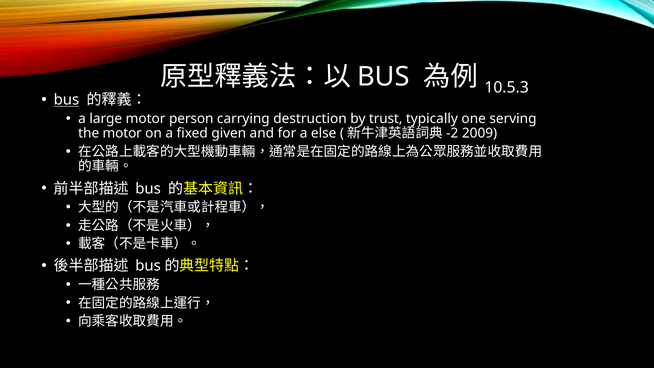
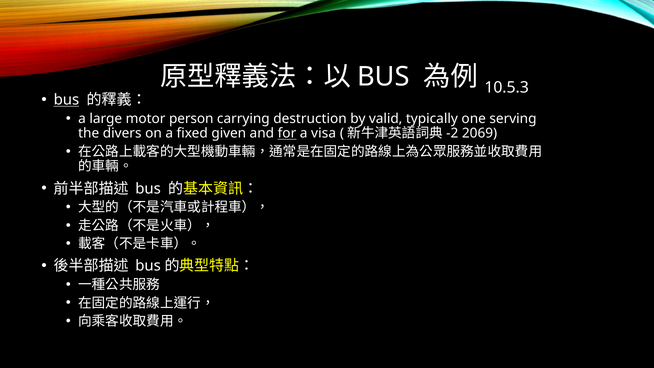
trust: trust -> valid (386, 119)
the motor: motor -> divers (122, 133)
for underline: none -> present (287, 133)
else: else -> visa (324, 133)
2009: 2009 -> 2069 (480, 133)
